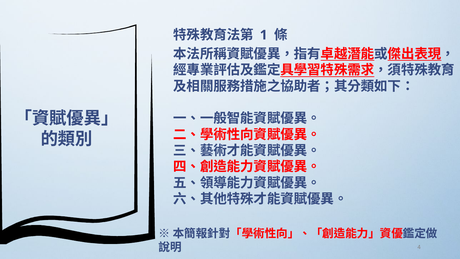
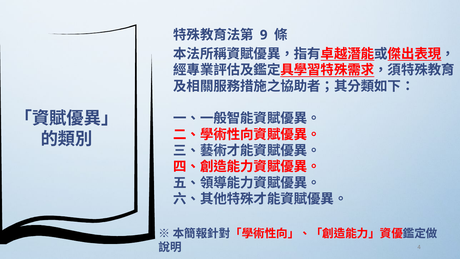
1: 1 -> 9 (264, 35)
